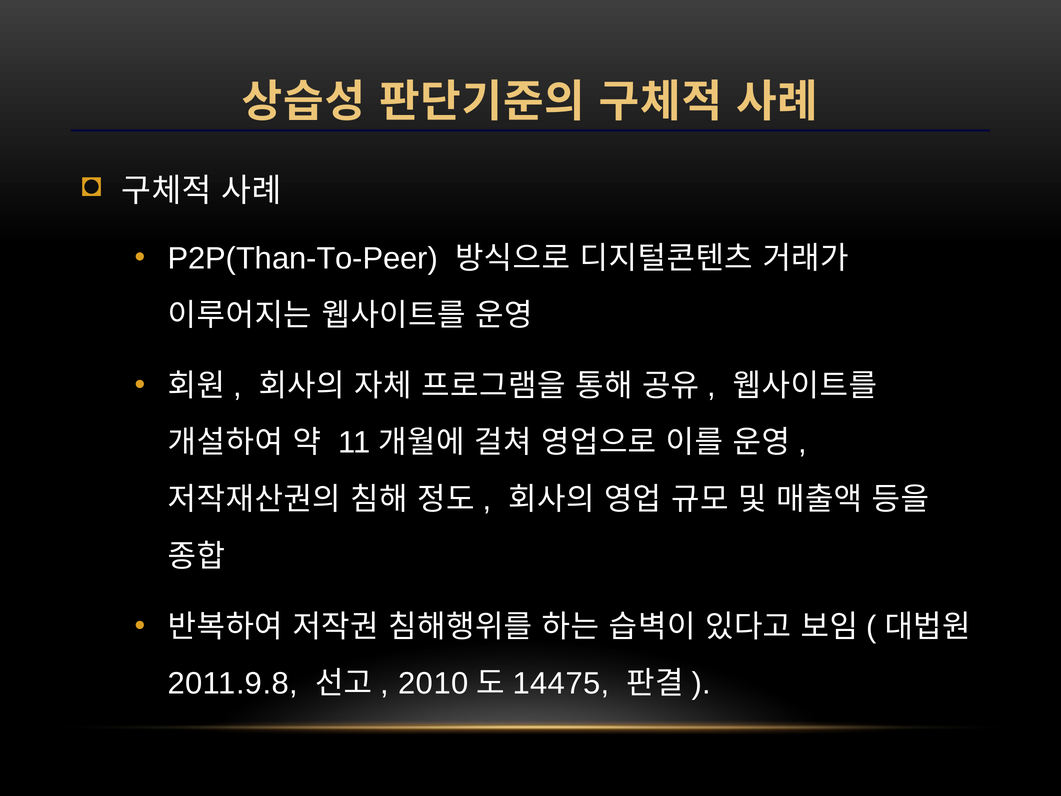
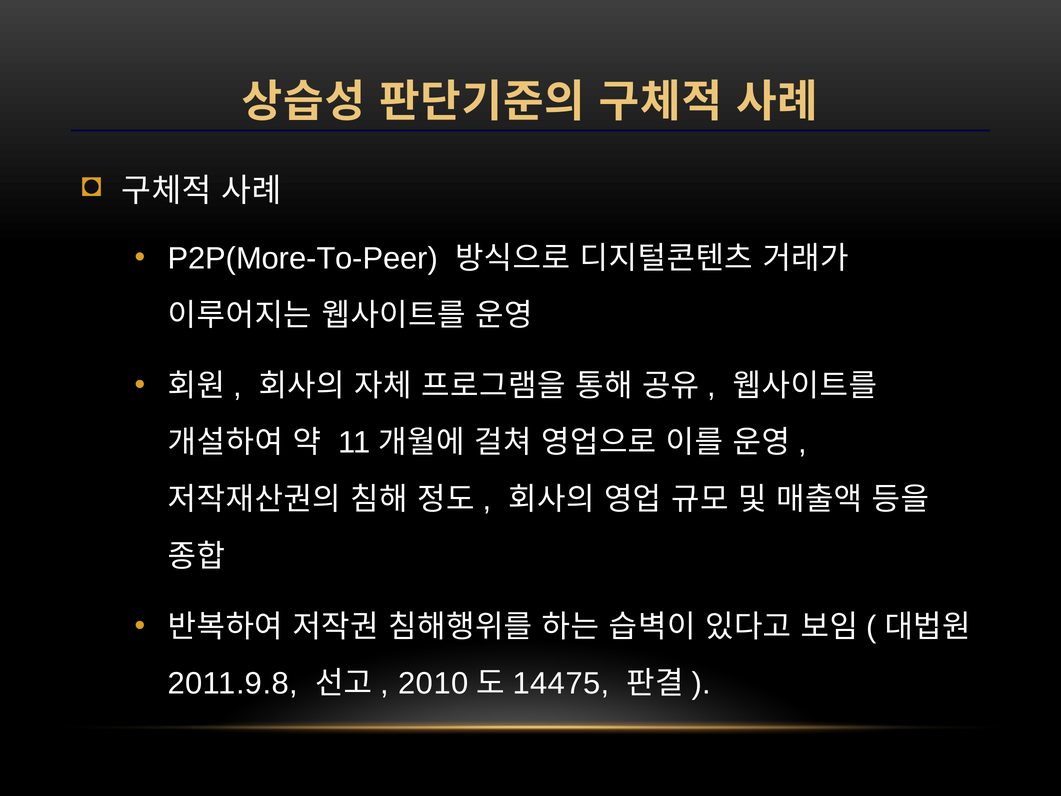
P2P(Than-To-Peer: P2P(Than-To-Peer -> P2P(More-To-Peer (303, 258)
